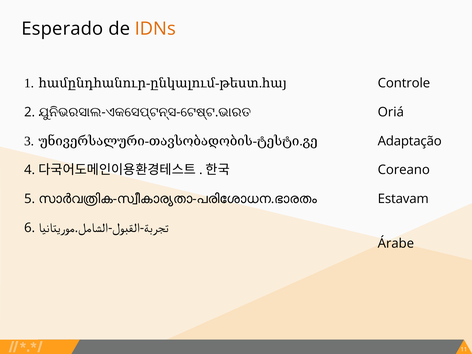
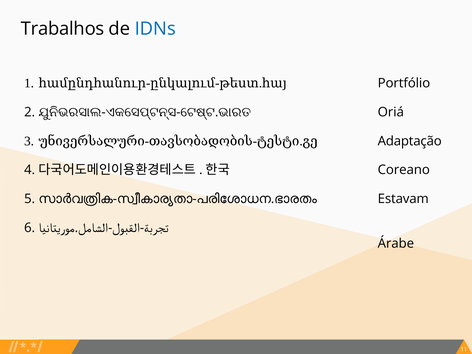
Esperado: Esperado -> Trabalhos (63, 29)
IDNs colour: orange -> blue (155, 29)
Controle: Controle -> Portfólio (404, 83)
